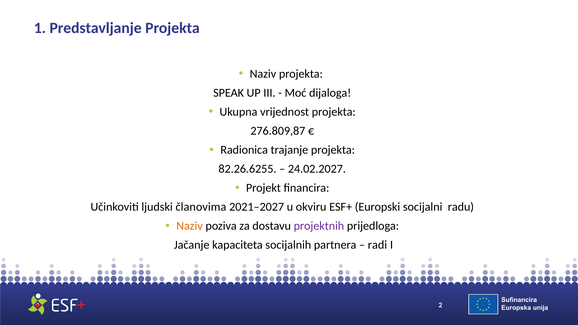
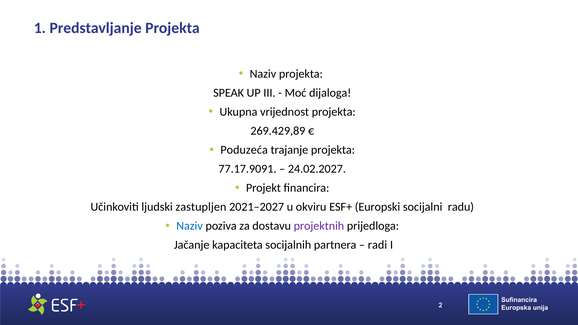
276.809,87: 276.809,87 -> 269.429,89 (278, 131)
Radionica: Radionica -> Poduzeća (244, 150)
82.26.6255: 82.26.6255 -> 77.17.9091 (247, 169)
članovima: članovima -> zastupljen (201, 207)
Naziv colour: orange -> blue (190, 226)
